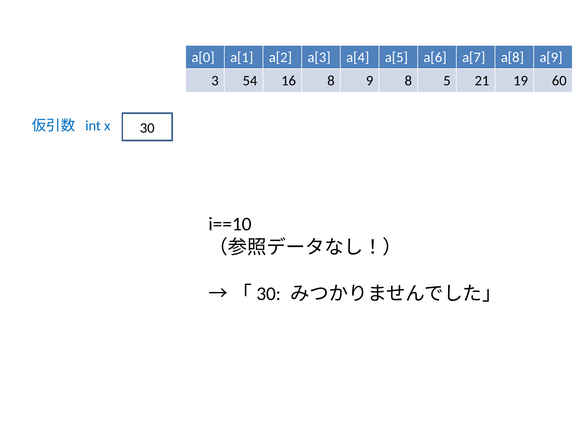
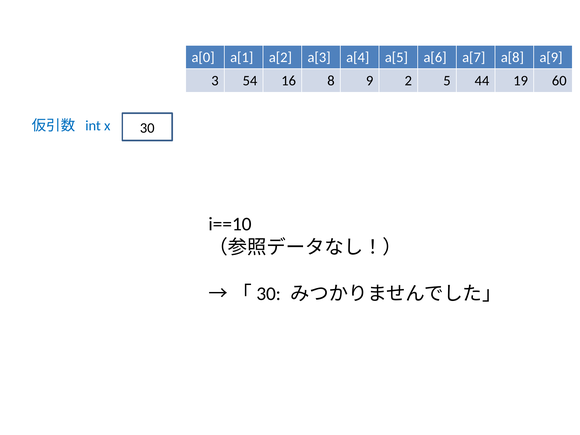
9 8: 8 -> 2 (408, 81)
21: 21 -> 44 (482, 81)
